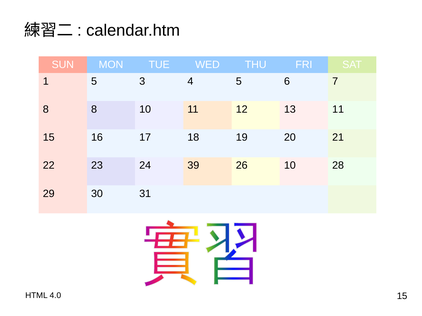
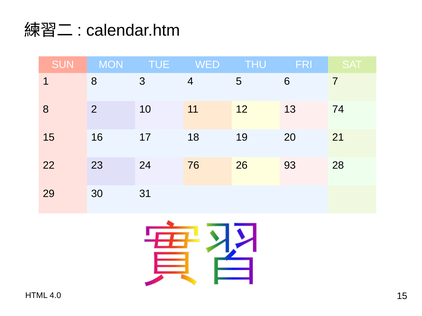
1 5: 5 -> 8 (94, 81)
8 8: 8 -> 2 (94, 110)
13 11: 11 -> 74 (338, 110)
39: 39 -> 76 (193, 166)
26 10: 10 -> 93 (290, 166)
